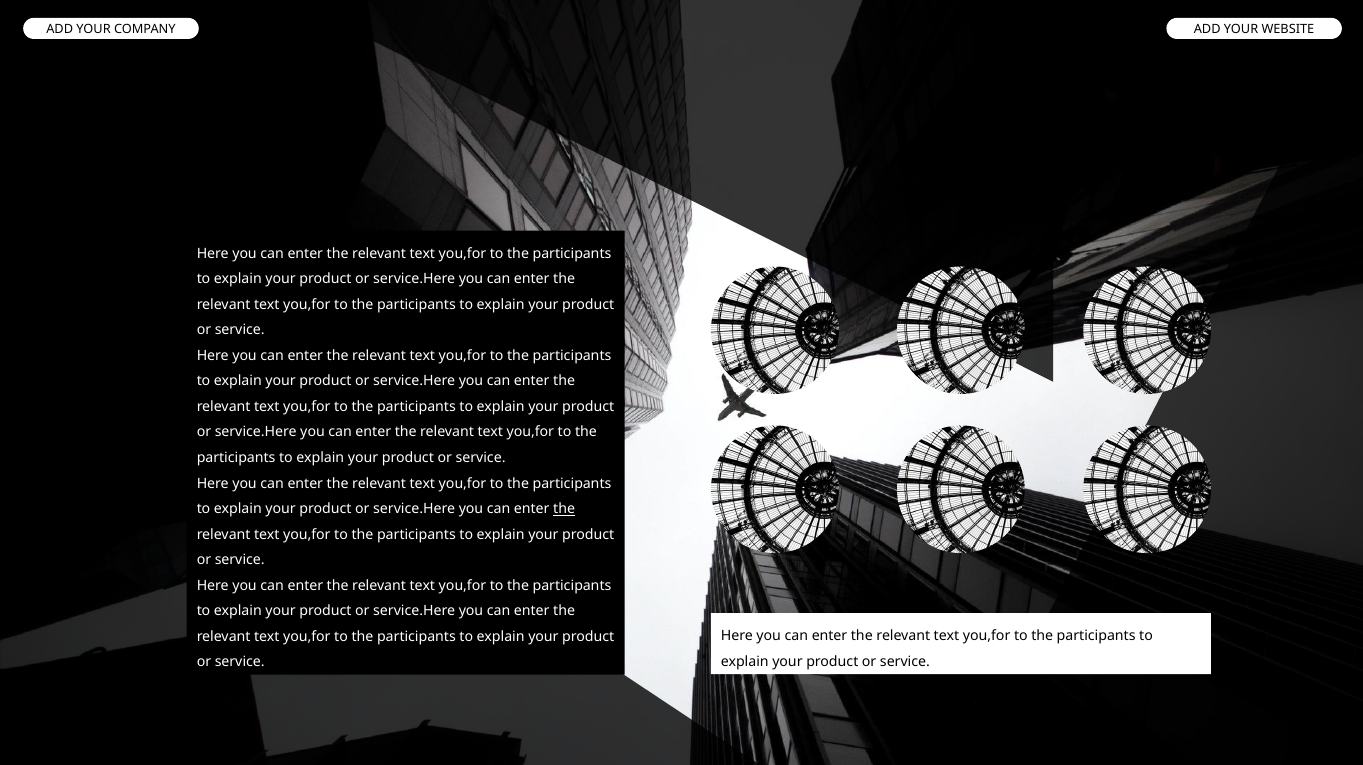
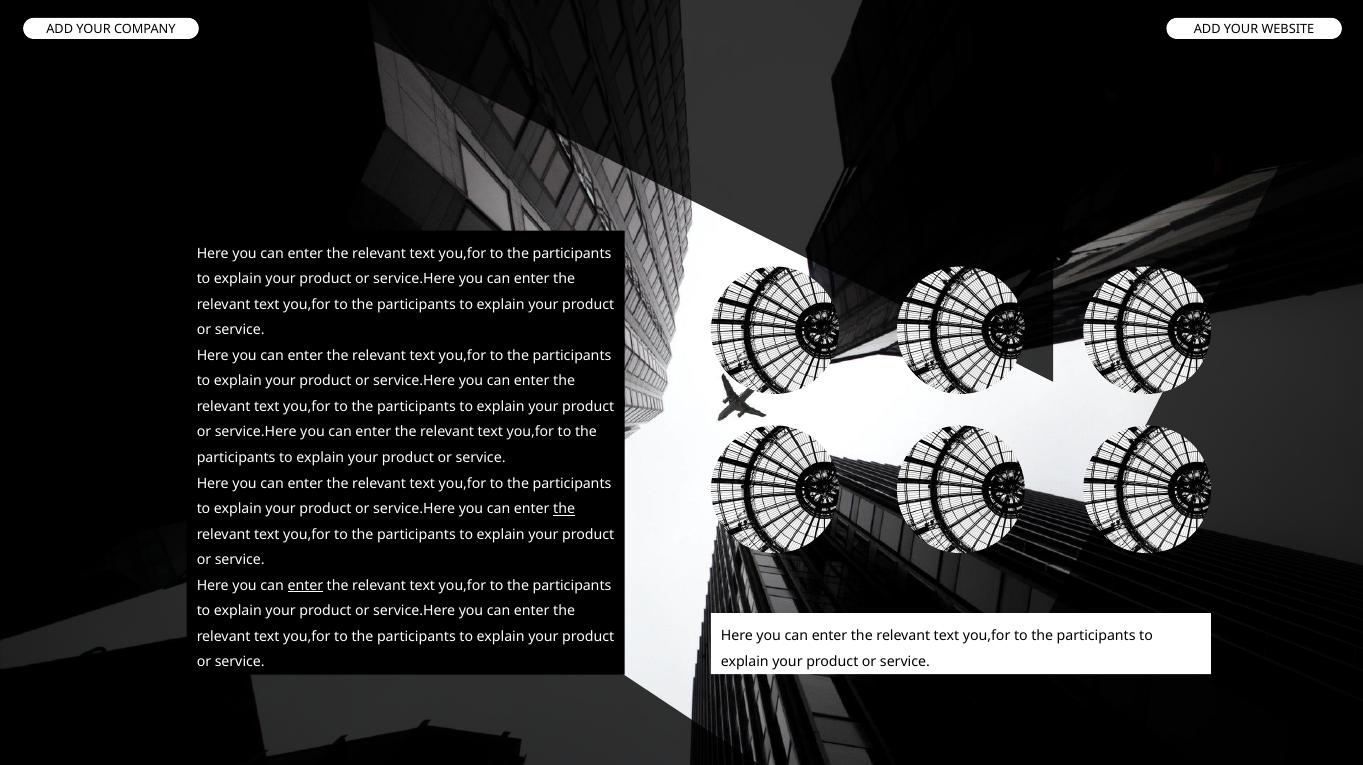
enter underline: none -> present (305, 586)
